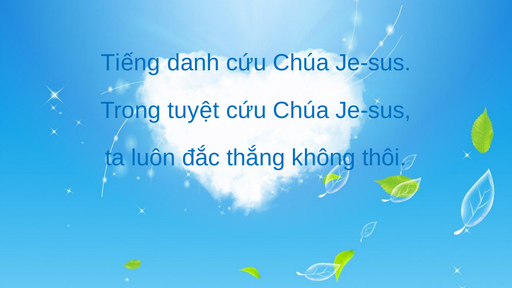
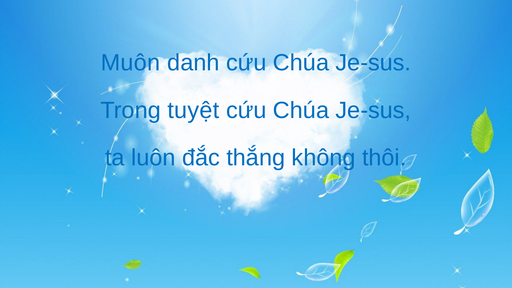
Tiếng: Tiếng -> Muôn (130, 63)
